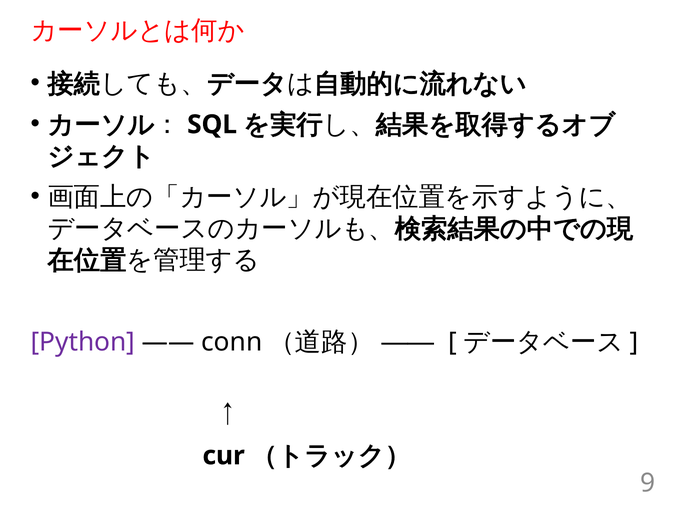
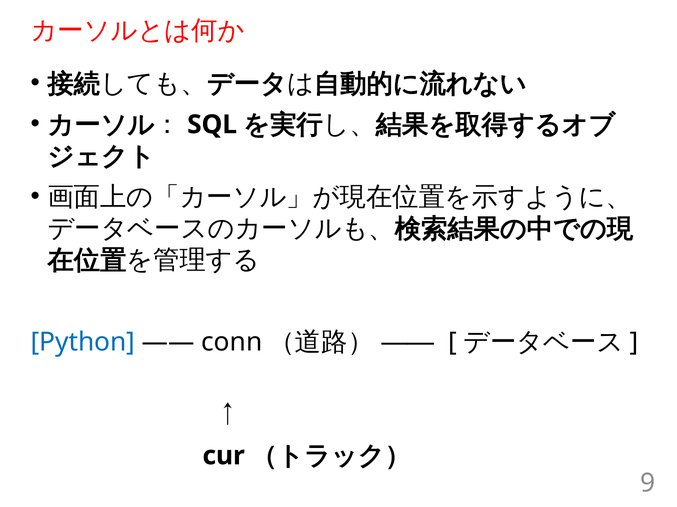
Python colour: purple -> blue (83, 343)
